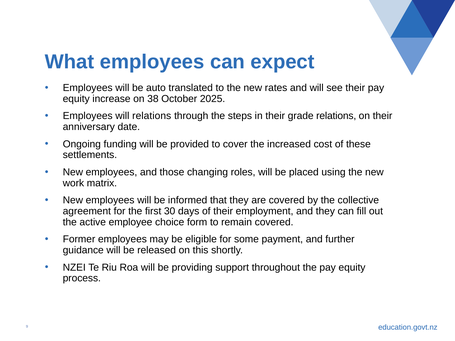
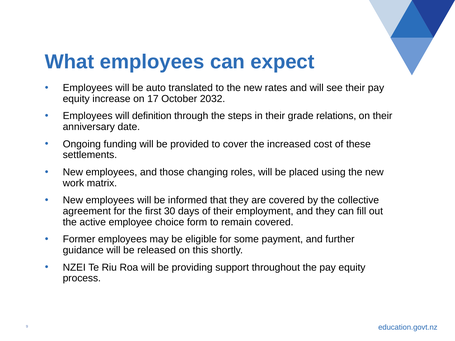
38: 38 -> 17 (153, 99)
2025: 2025 -> 2032 (213, 99)
will relations: relations -> definition (152, 116)
